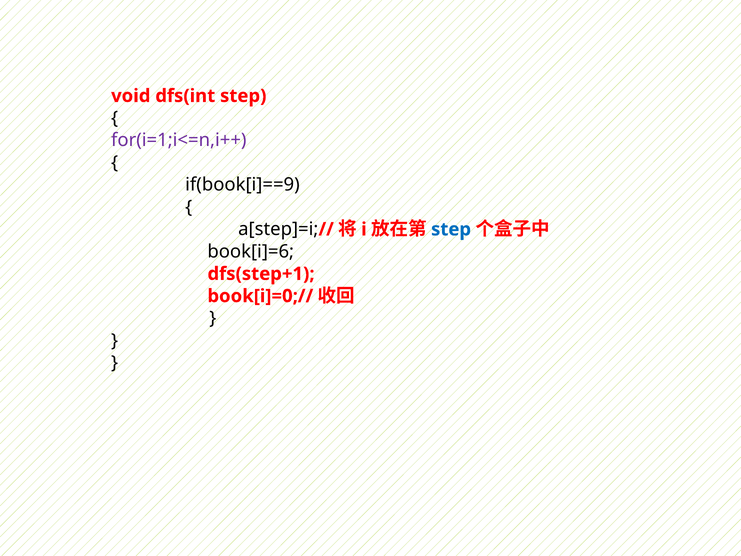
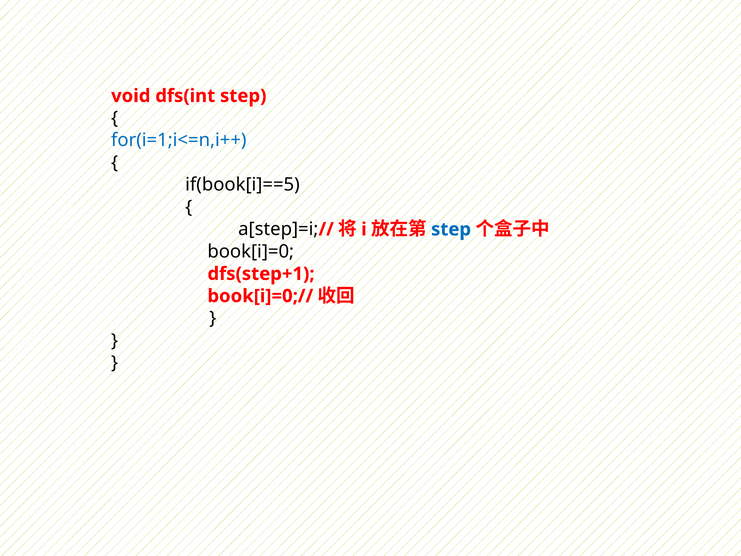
for(i=1;i<=n,i++ colour: purple -> blue (179, 140)
if(book[i]==9: if(book[i]==9 -> if(book[i]==5 (242, 185)
book[i]=6: book[i]=6 -> book[i]=0 (251, 251)
